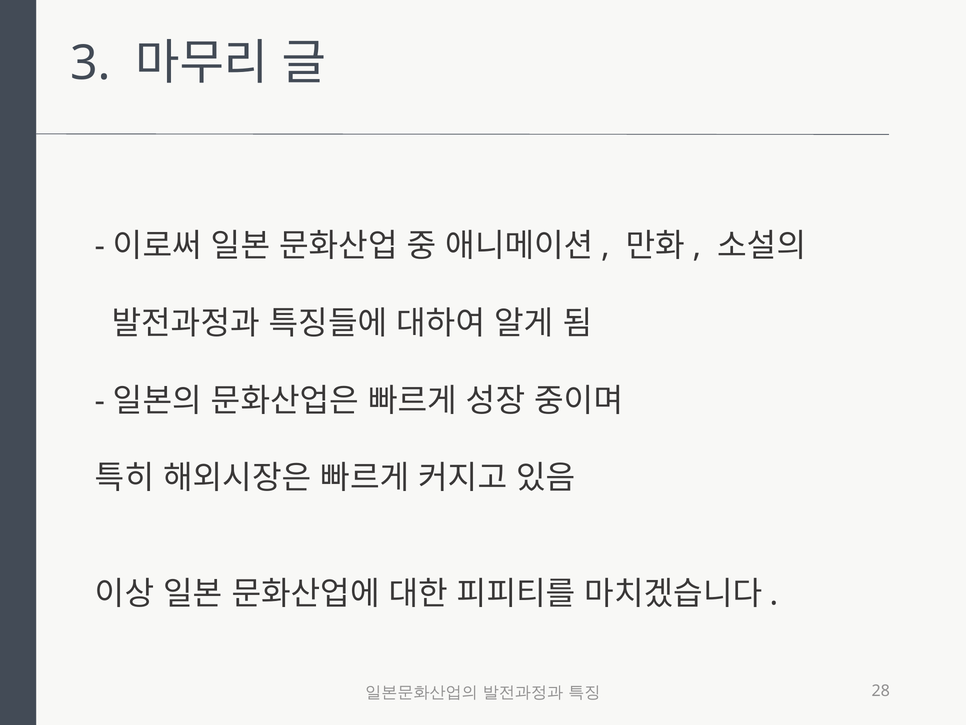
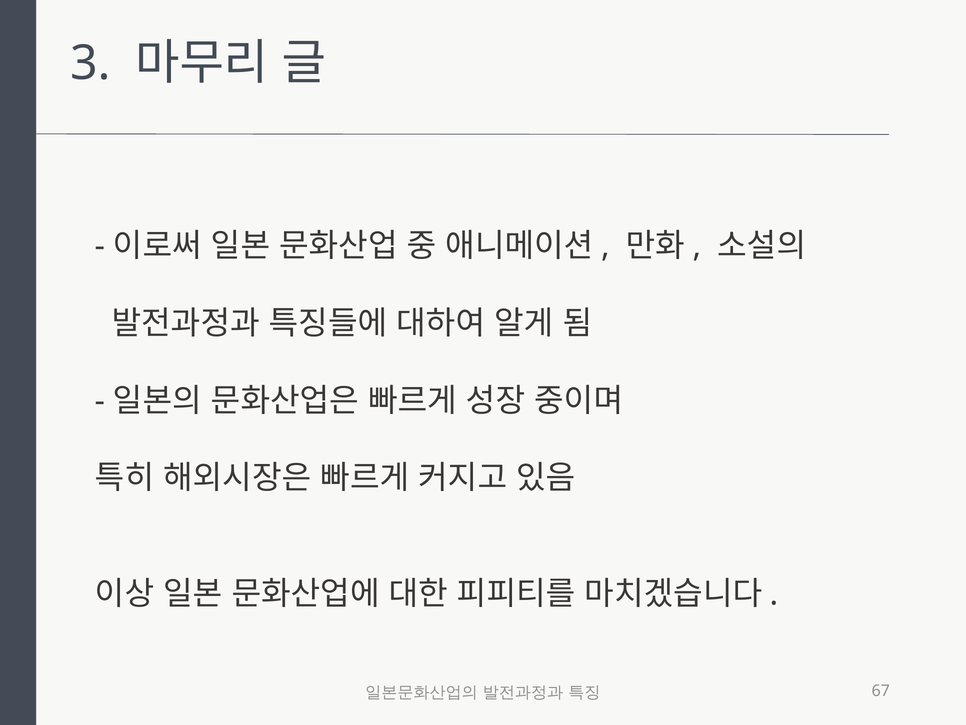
28: 28 -> 67 (881, 691)
